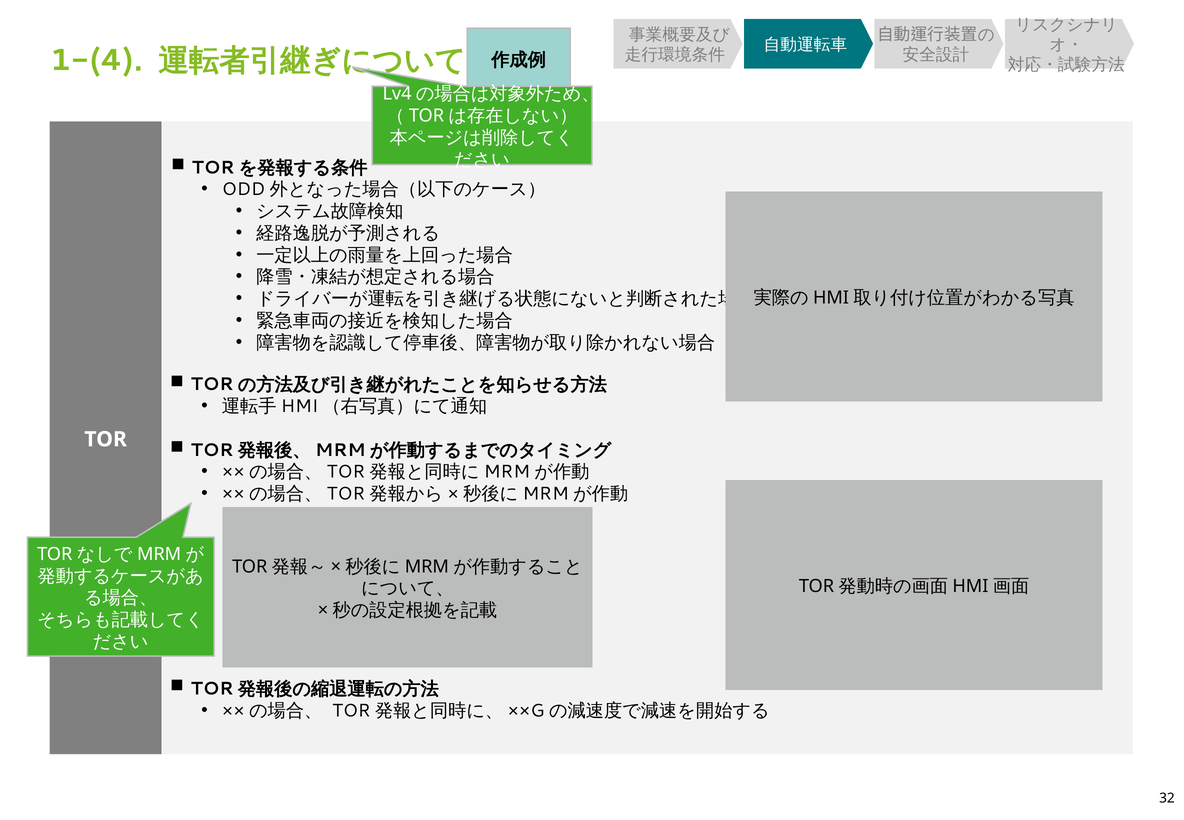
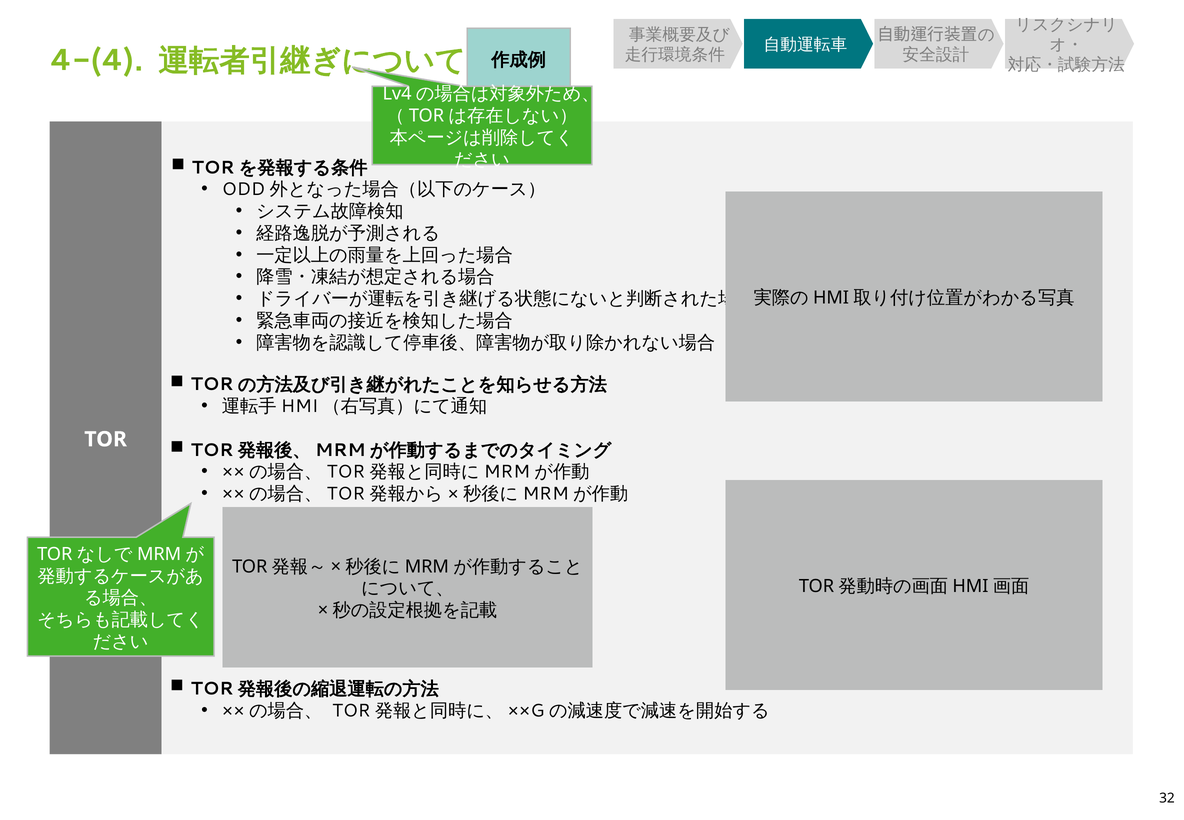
1-(4: 1-(4 -> 4-(4 (96, 60)
